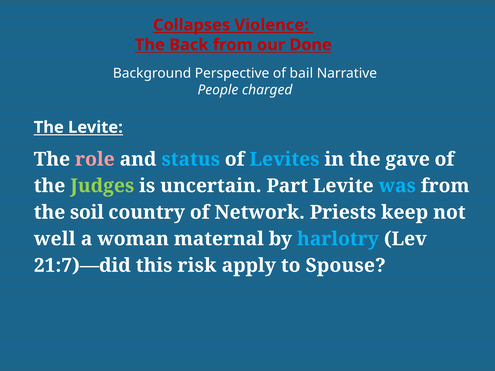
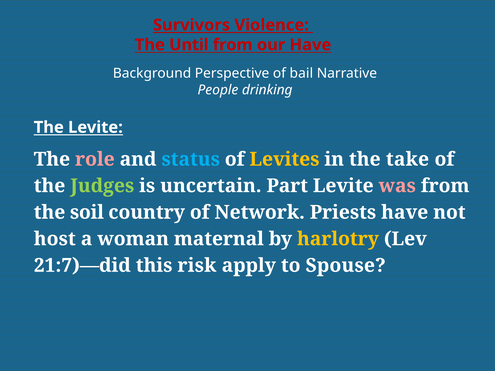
Collapses: Collapses -> Survivors (192, 25)
Back: Back -> Until (189, 45)
our Done: Done -> Have (310, 45)
charged: charged -> drinking (267, 90)
Levites colour: light blue -> yellow (284, 159)
gave: gave -> take (407, 159)
was colour: light blue -> pink (397, 186)
Priests keep: keep -> have (405, 212)
well: well -> host (55, 239)
harlotry colour: light blue -> yellow (338, 239)
